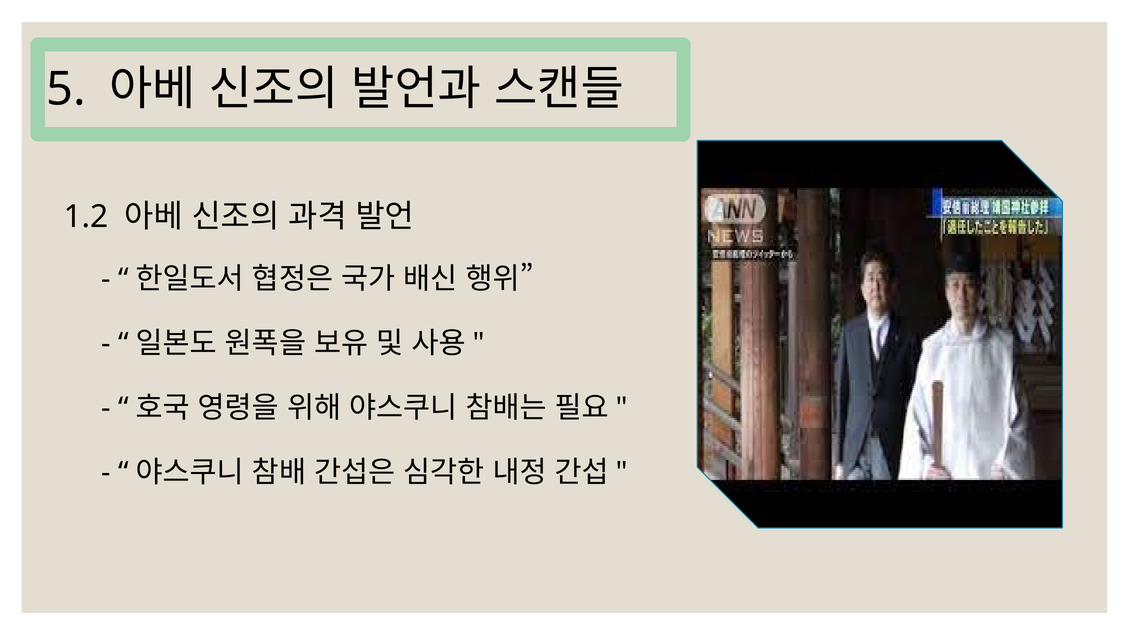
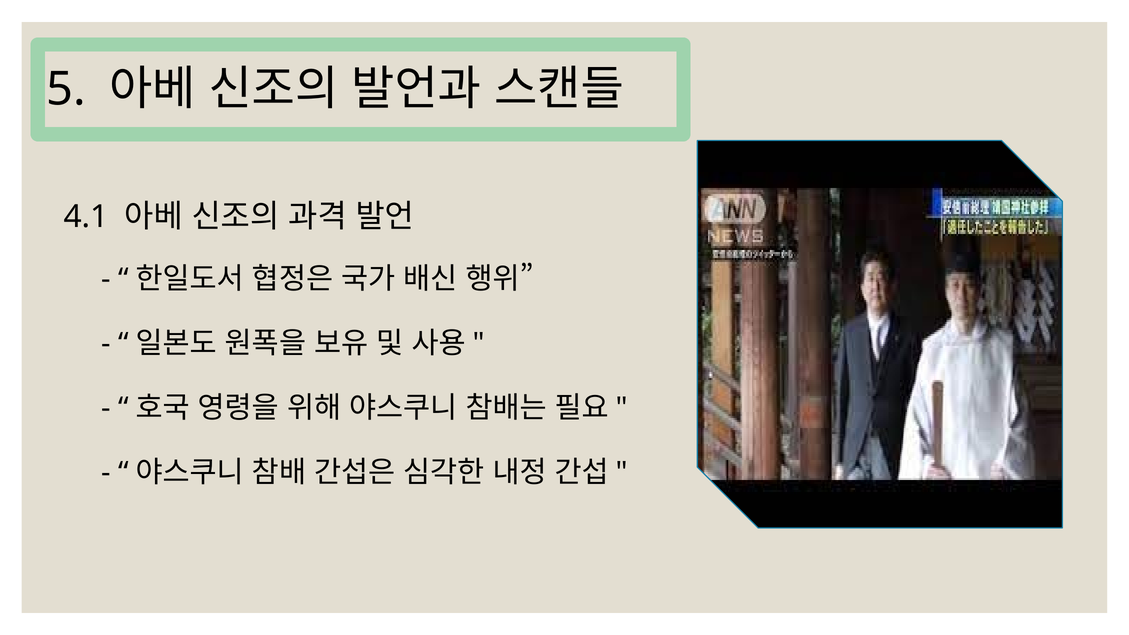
1.2: 1.2 -> 4.1 (86, 217)
